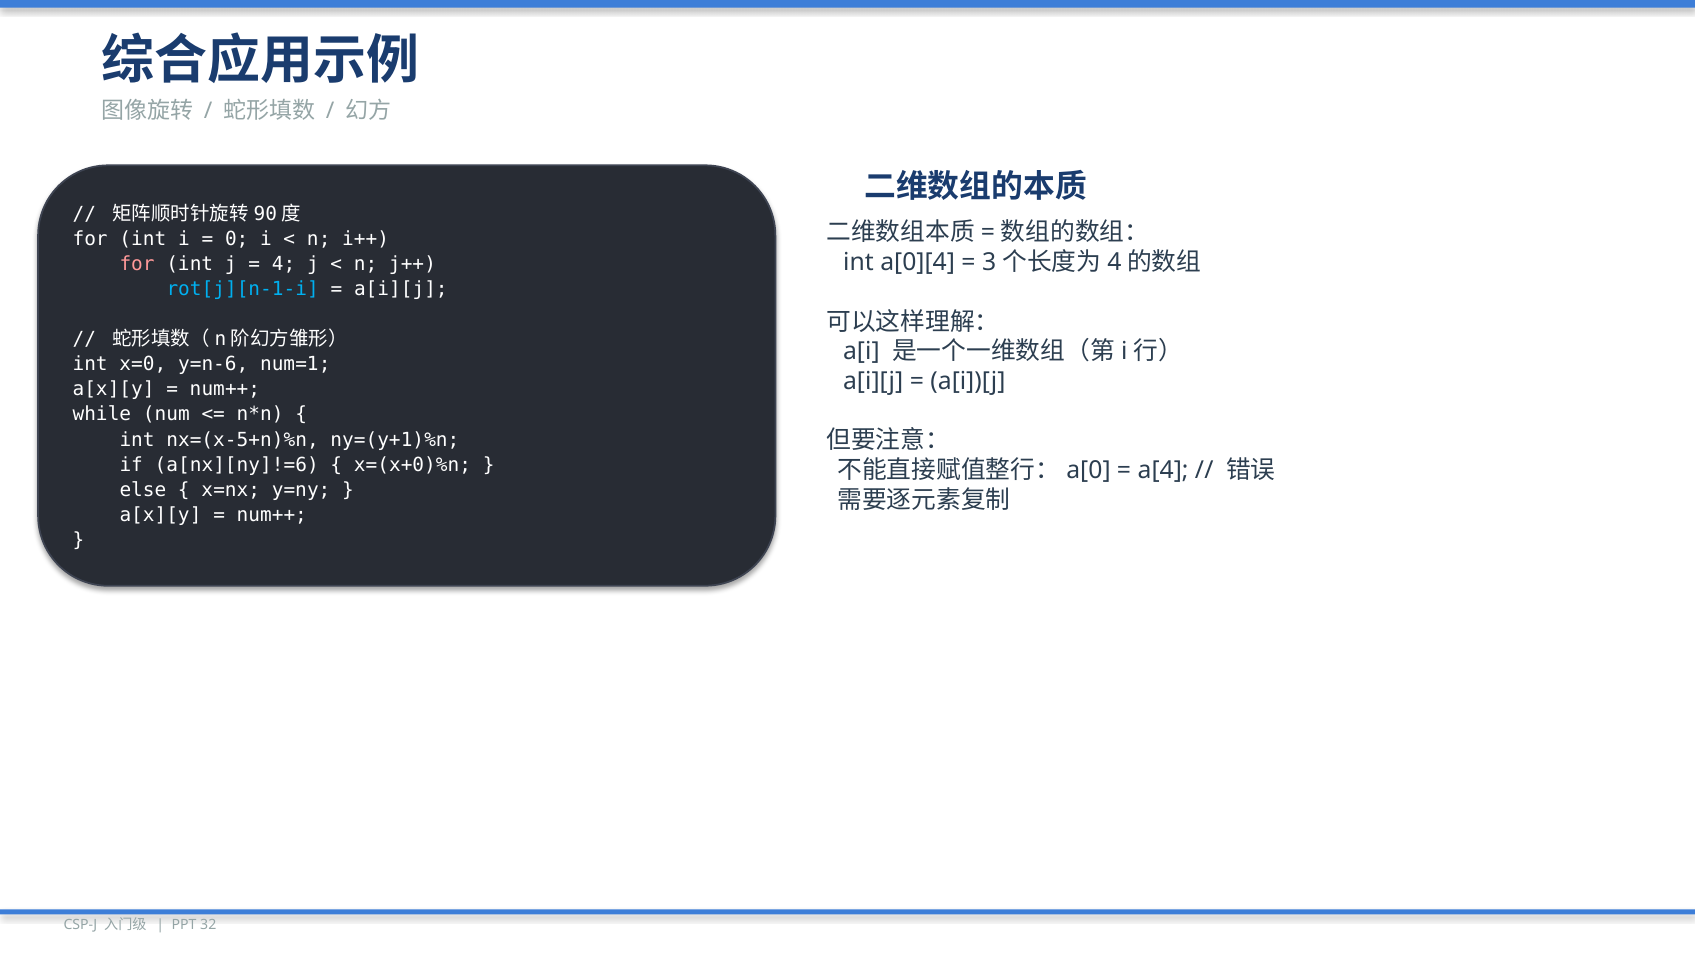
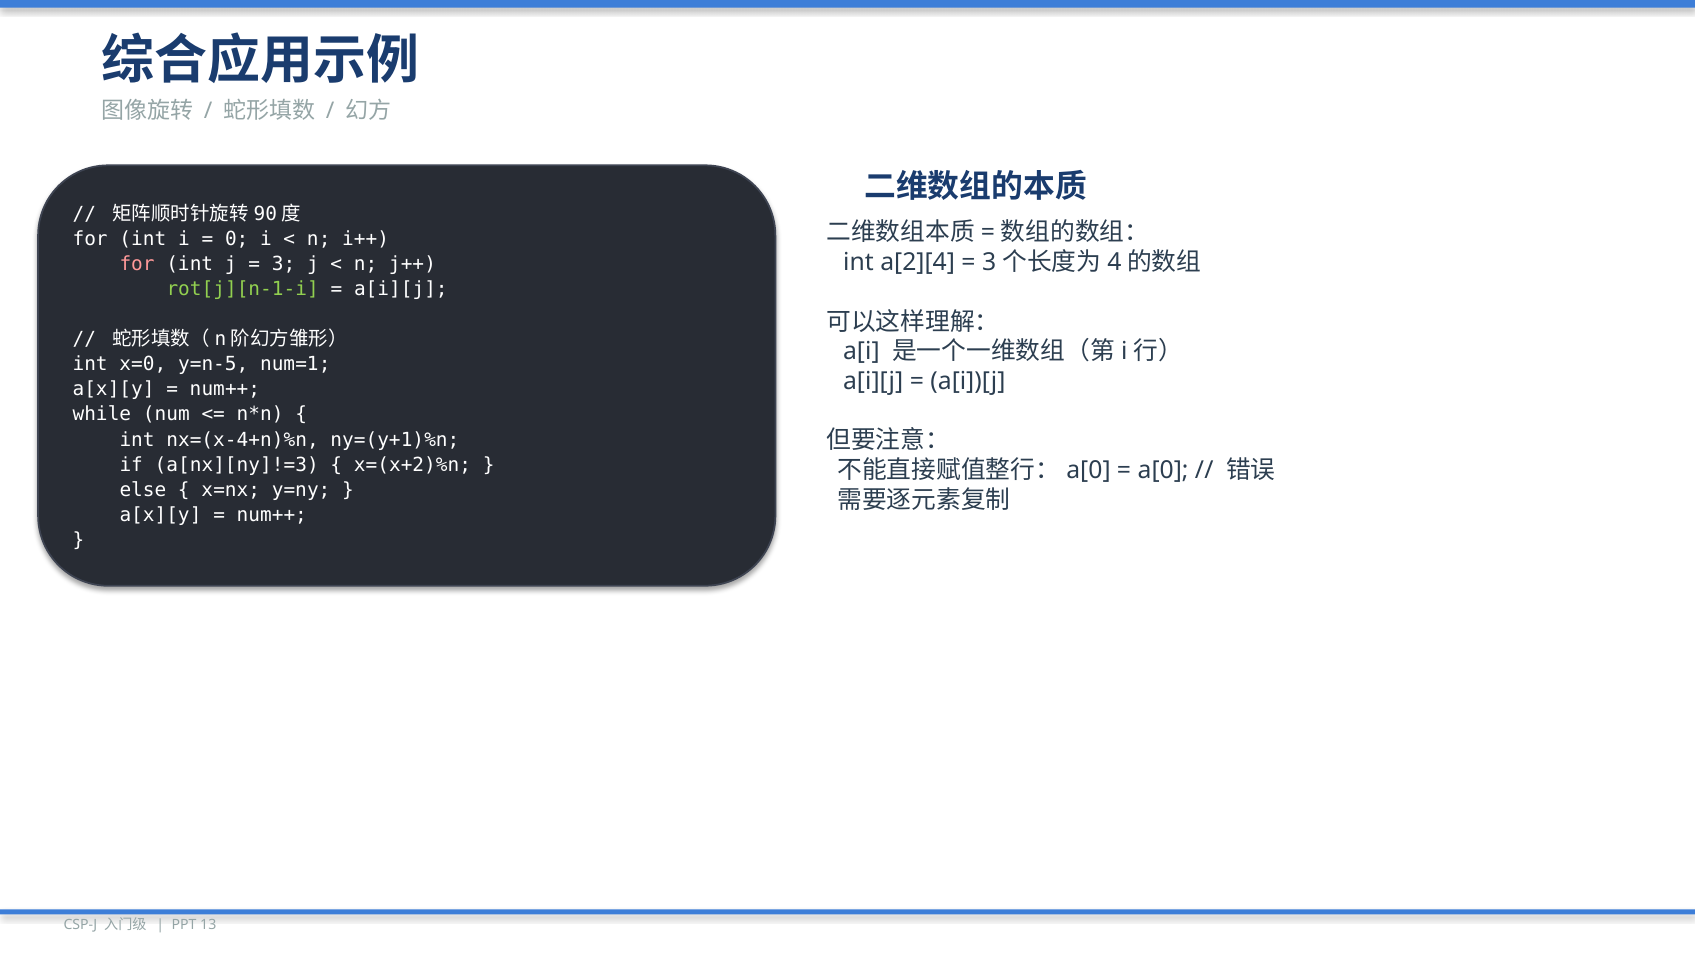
4: 4 -> 3 (284, 264)
a[0][4: a[0][4 -> a[2][4 (918, 262)
rot[j][n-1-i colour: light blue -> light green (243, 289)
y=n-6: y=n-6 -> y=n-5 (213, 364)
nx=(x-5+n)%n: nx=(x-5+n)%n -> nx=(x-4+n)%n (243, 439)
a[nx][ny]!=6: a[nx][ny]!=6 -> a[nx][ny]!=3 (237, 464)
x=(x+0)%n: x=(x+0)%n -> x=(x+2)%n (412, 464)
a[4: a[4 -> a[0 (1163, 470)
32: 32 -> 13 (208, 925)
